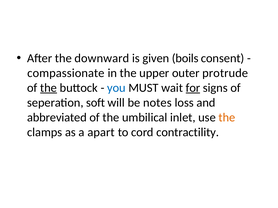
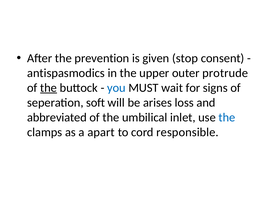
downward: downward -> prevention (102, 58)
boils: boils -> stop (185, 58)
compassionate: compassionate -> antispasmodics (66, 73)
for underline: present -> none (193, 88)
notes: notes -> arises (157, 103)
the colour: orange -> blue (227, 118)
contractility: contractility -> responsible (188, 132)
